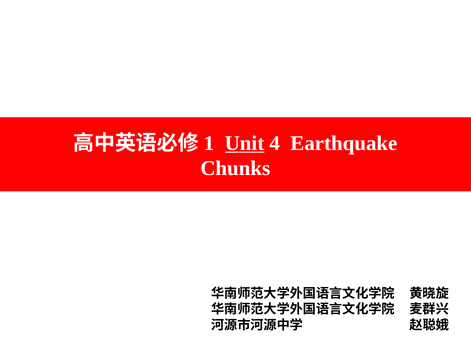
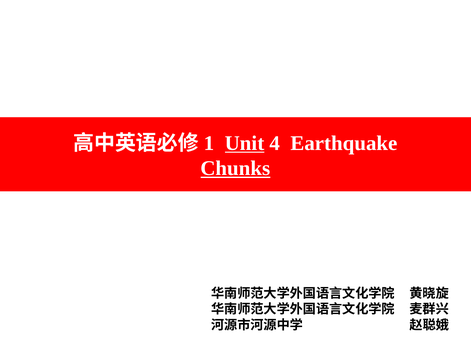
Chunks underline: none -> present (235, 168)
